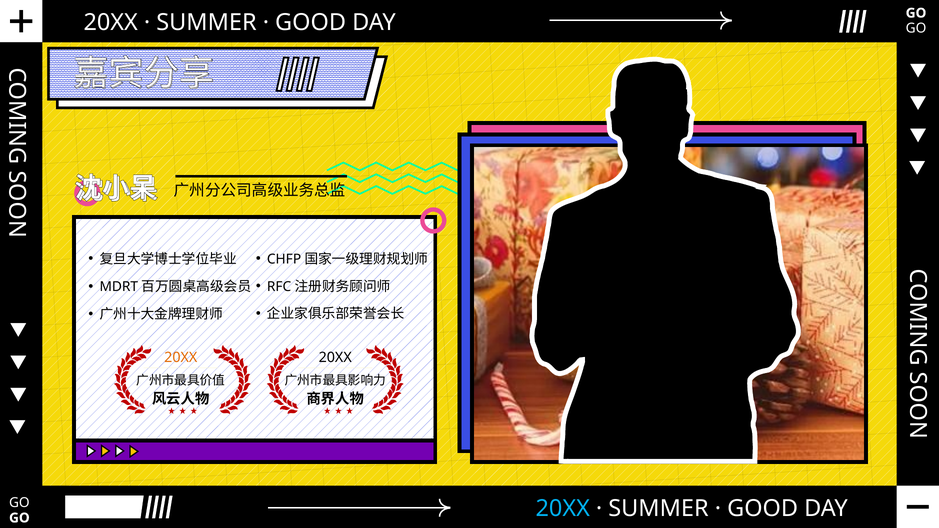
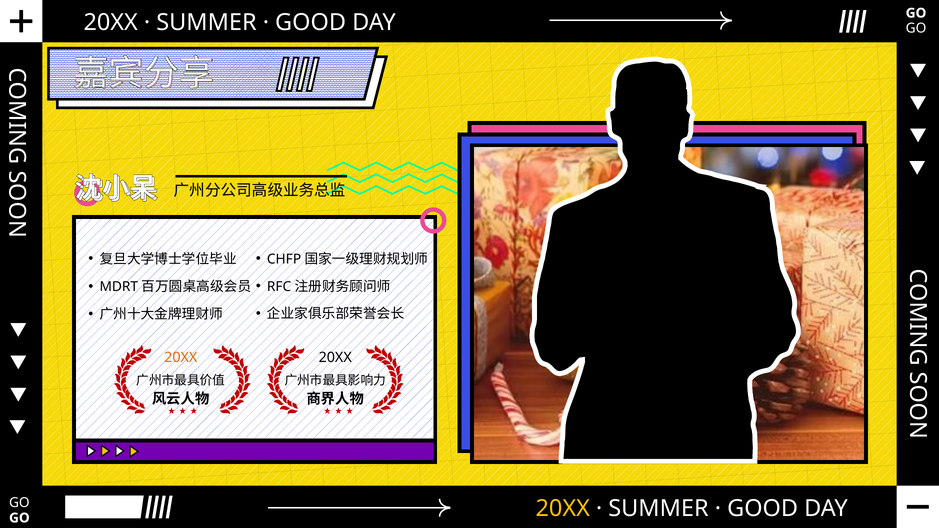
20XX colour: light blue -> yellow (563, 509)
